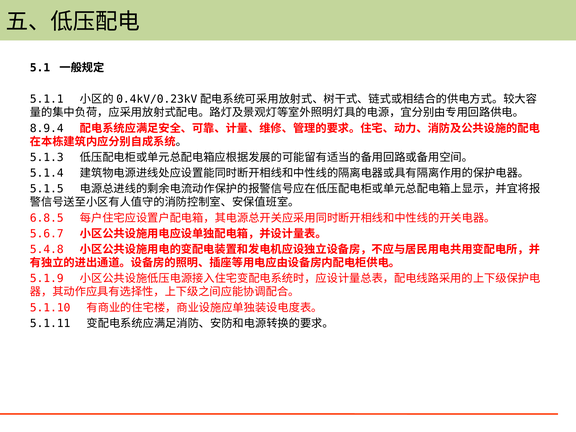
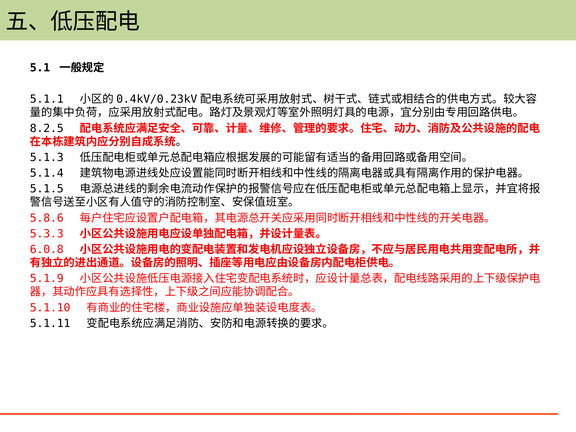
8.9.4: 8.9.4 -> 8.2.5 (47, 128)
6.8.5: 6.8.5 -> 5.8.6 (47, 218)
5.6.7: 5.6.7 -> 5.3.3 (47, 234)
5.4.8: 5.4.8 -> 6.0.8 (47, 249)
